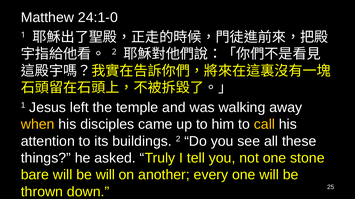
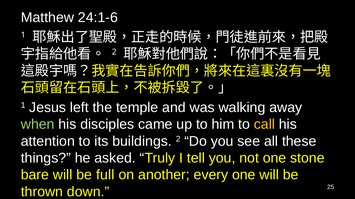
24:1-0: 24:1-0 -> 24:1-6 (98, 18)
when colour: yellow -> light green (38, 125)
be will: will -> full (105, 175)
